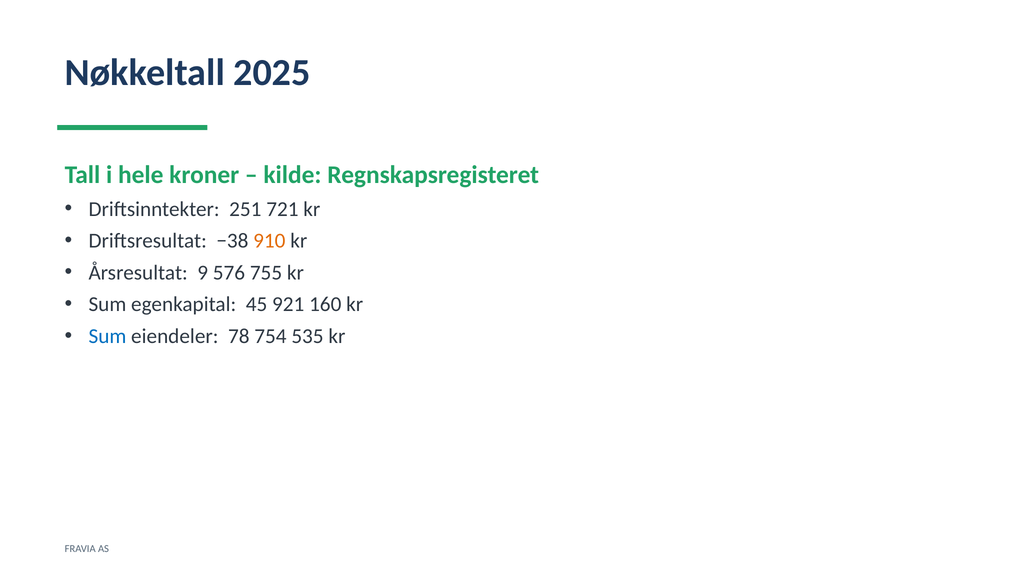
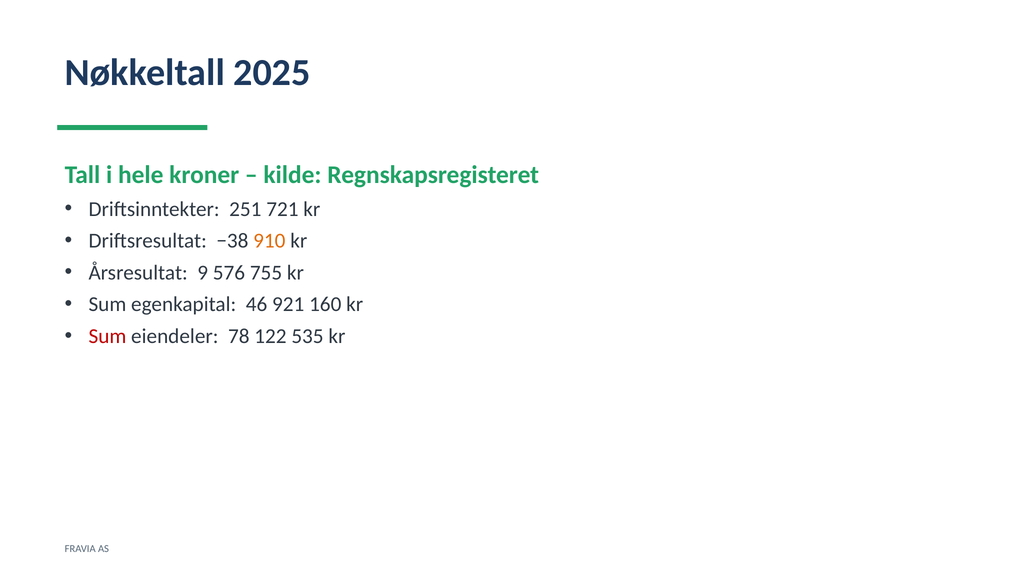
45: 45 -> 46 (257, 305)
Sum colour: blue -> red (107, 336)
754: 754 -> 122 (270, 336)
